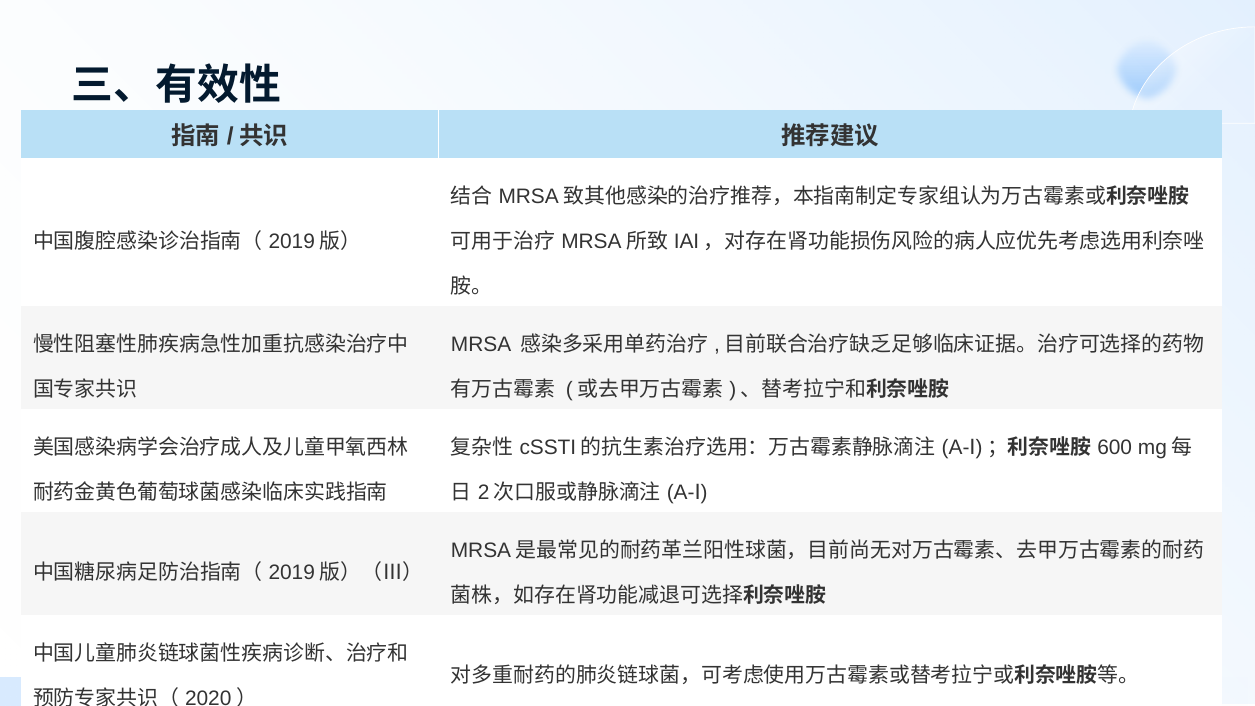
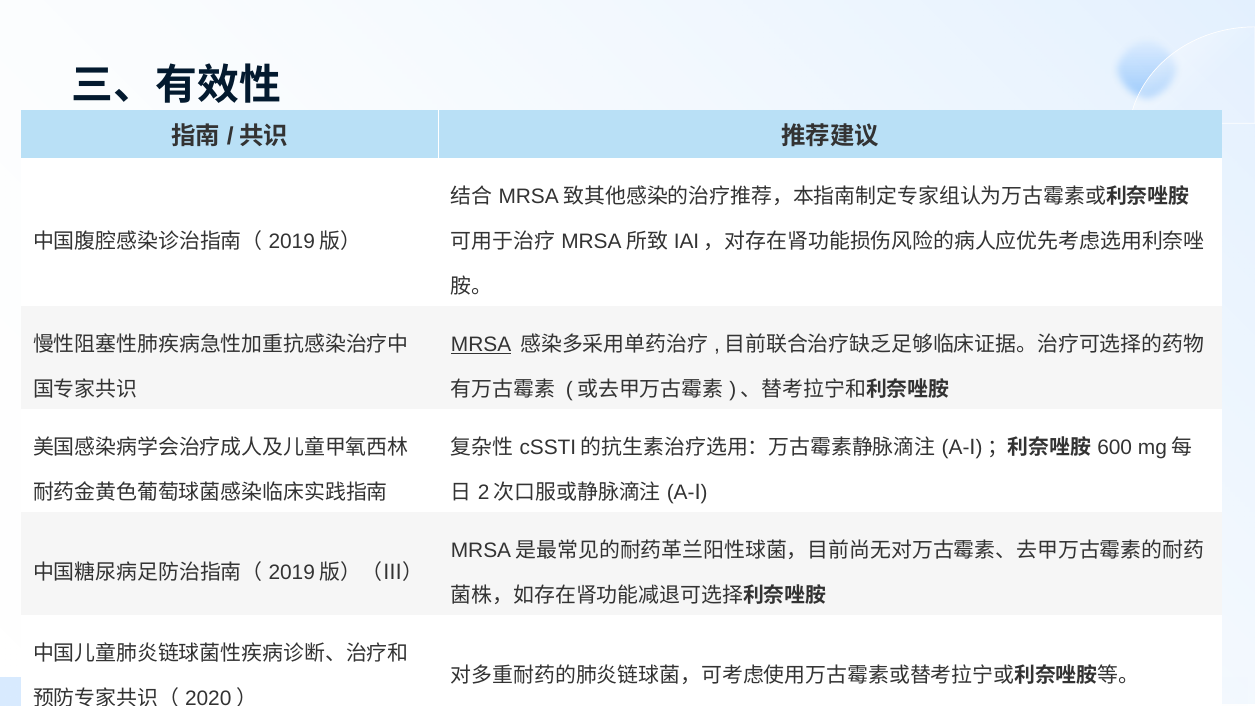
MRSA underline: none -> present (481, 345)
